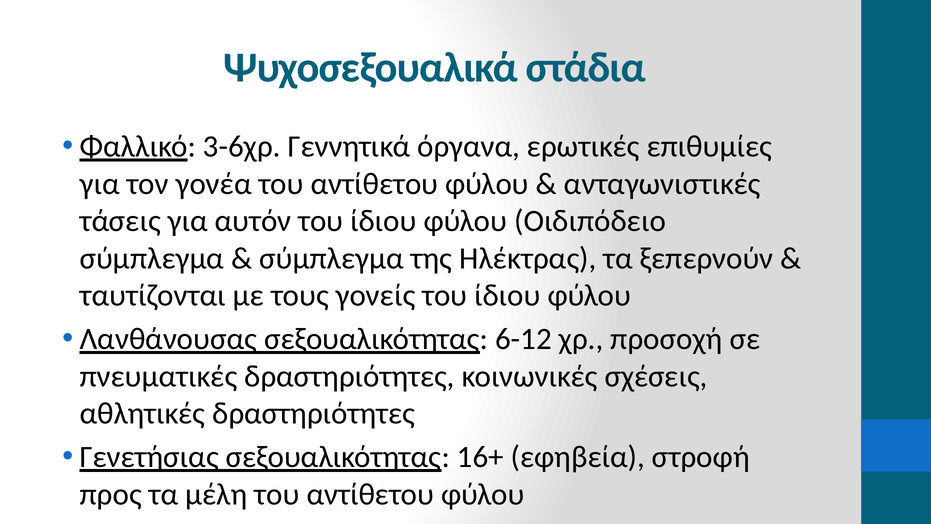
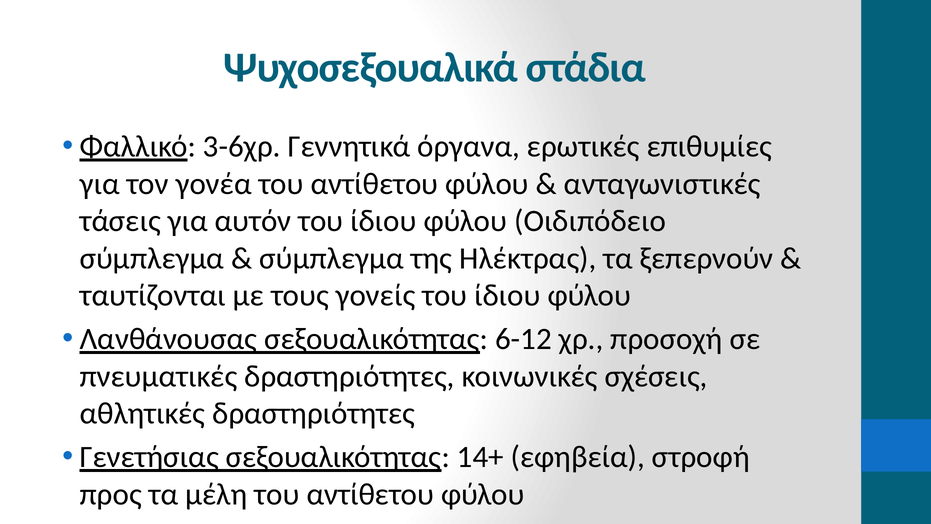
16+: 16+ -> 14+ (480, 457)
